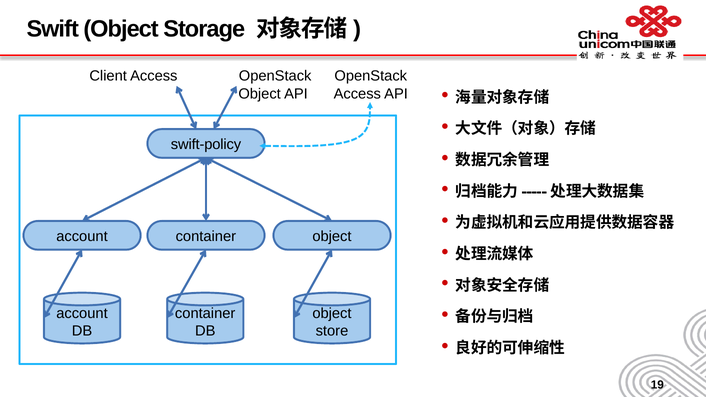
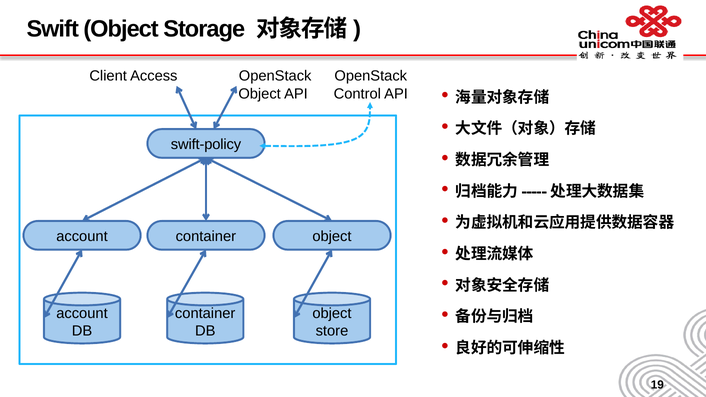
Access: Access -> Control (357, 94)
